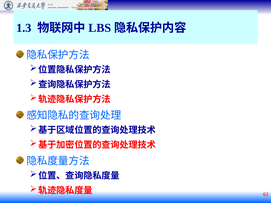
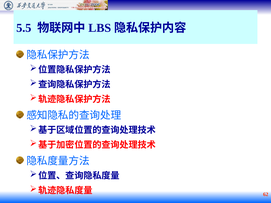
1.3: 1.3 -> 5.5 (24, 28)
